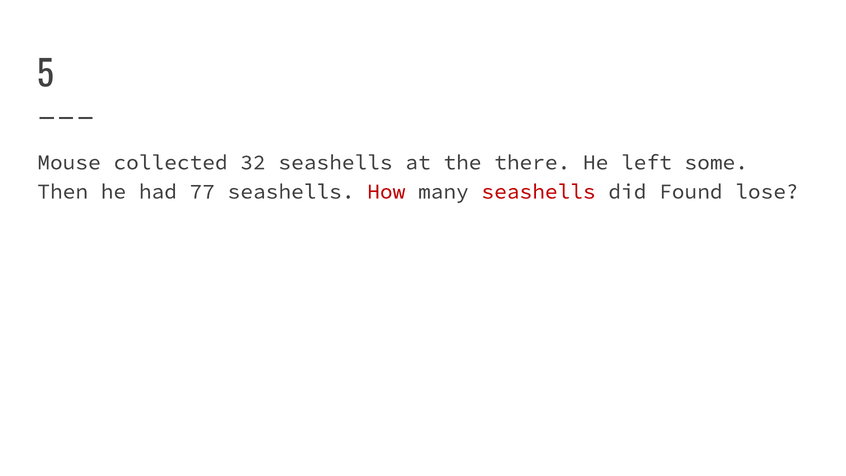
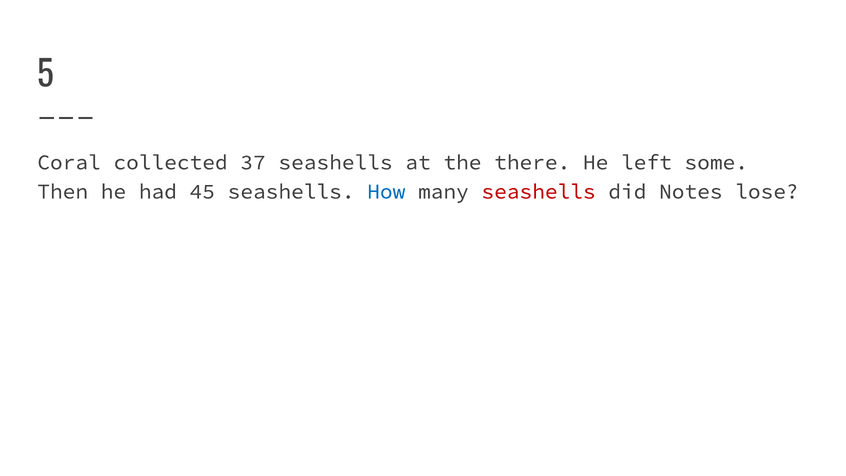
Mouse: Mouse -> Coral (69, 162)
32: 32 -> 37 (253, 162)
77: 77 -> 45 (202, 191)
How colour: red -> blue (386, 191)
Found: Found -> Notes (691, 191)
